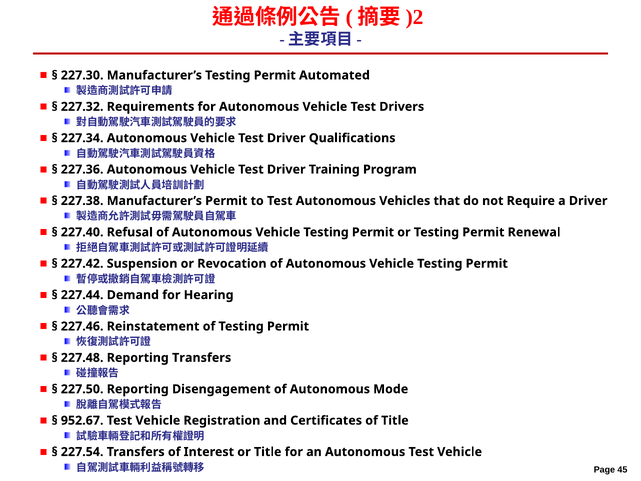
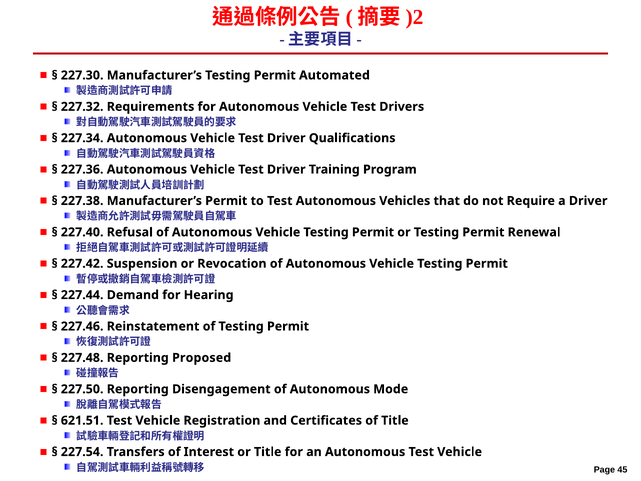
Reporting Transfers: Transfers -> Proposed (202, 358)
952.67: 952.67 -> 621.51 (82, 420)
